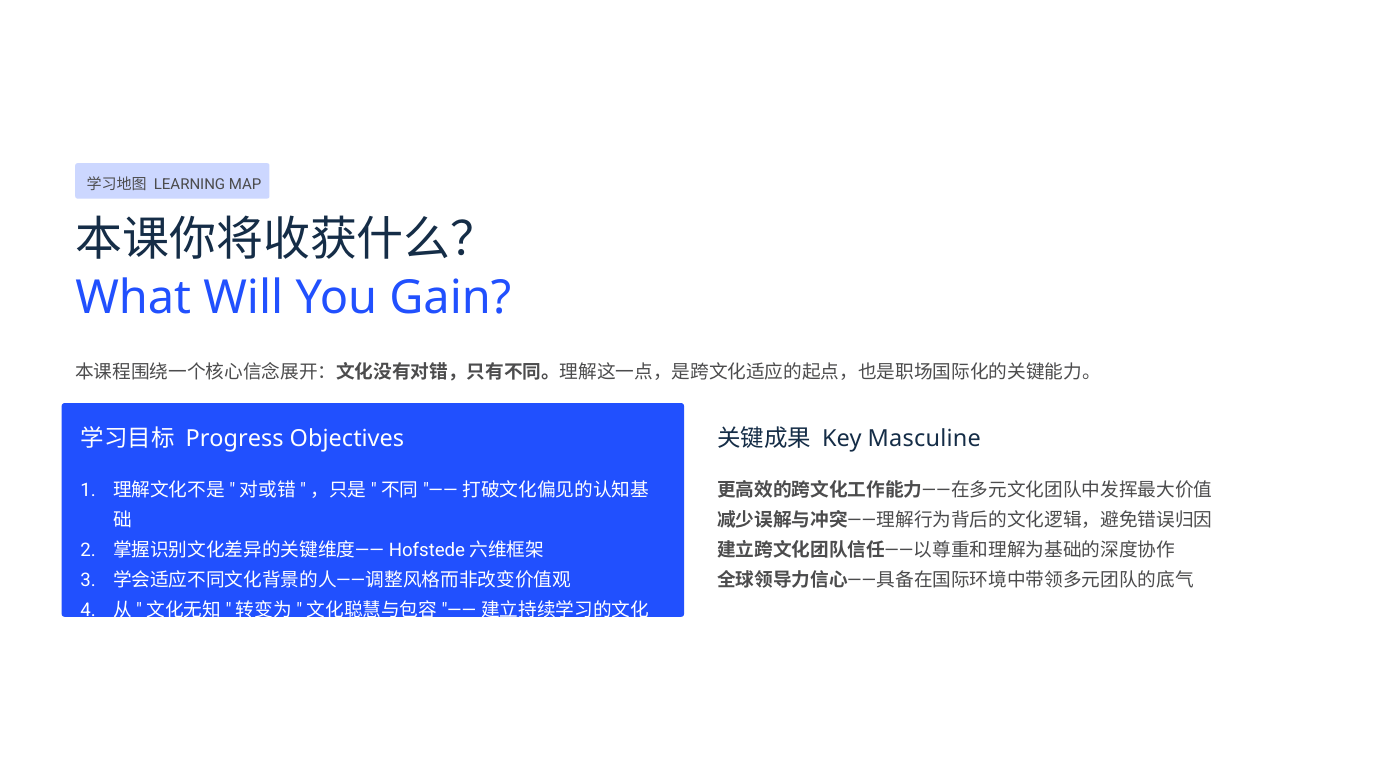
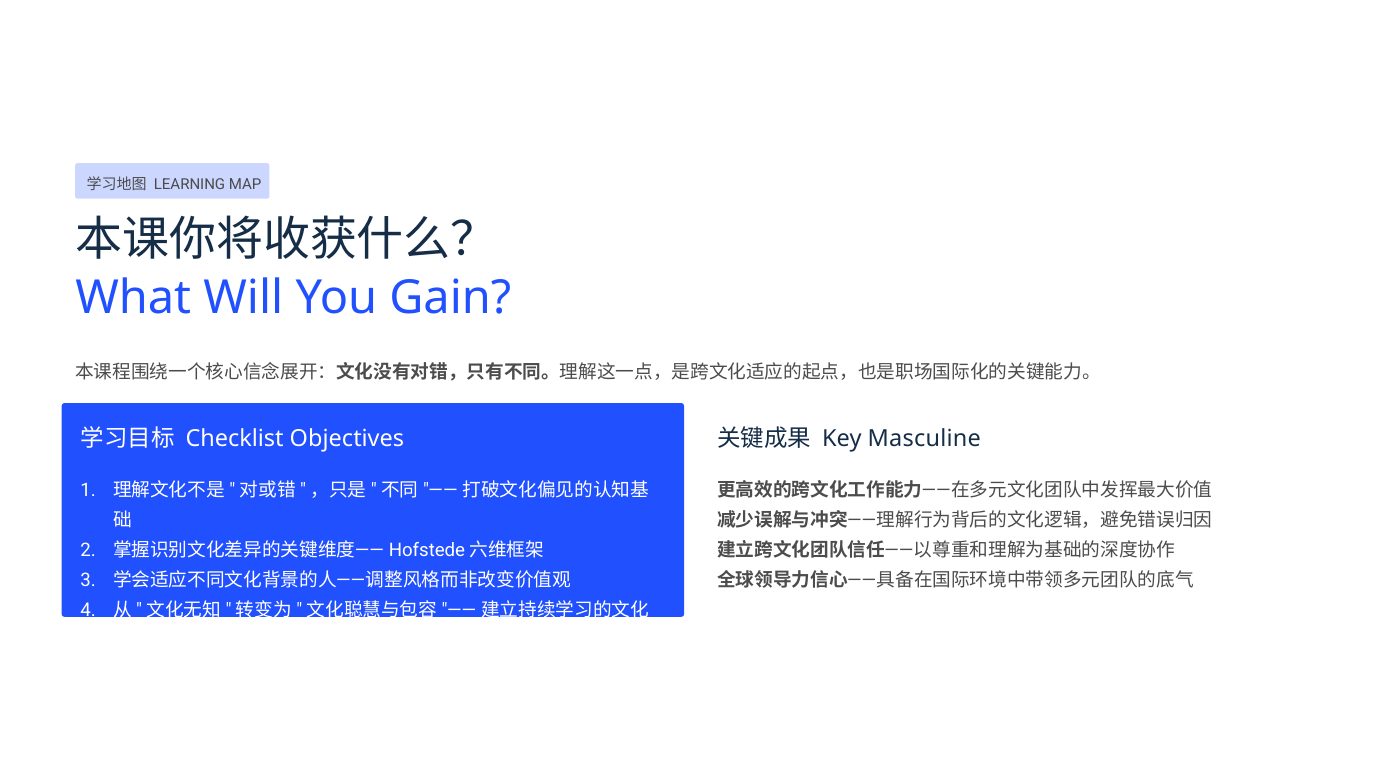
Progress: Progress -> Checklist (235, 438)
